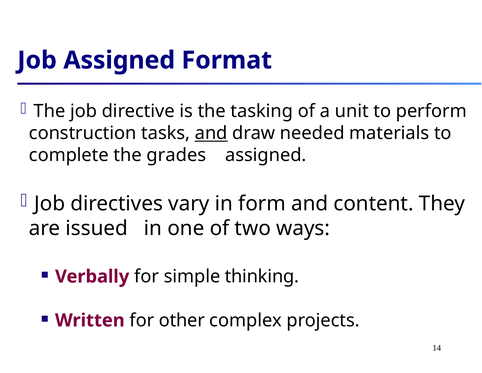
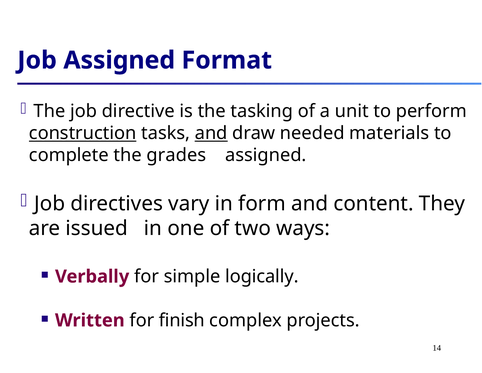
construction underline: none -> present (83, 133)
thinking: thinking -> logically (262, 276)
other: other -> finish (182, 320)
